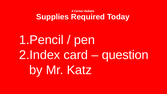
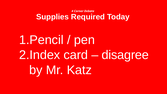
question: question -> disagree (125, 55)
